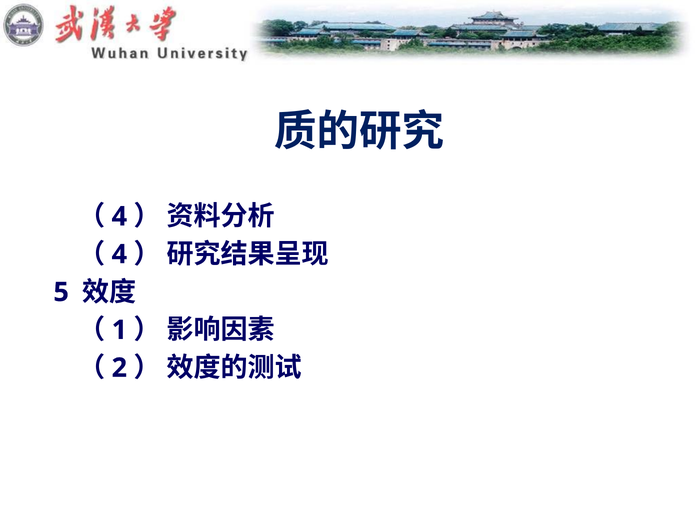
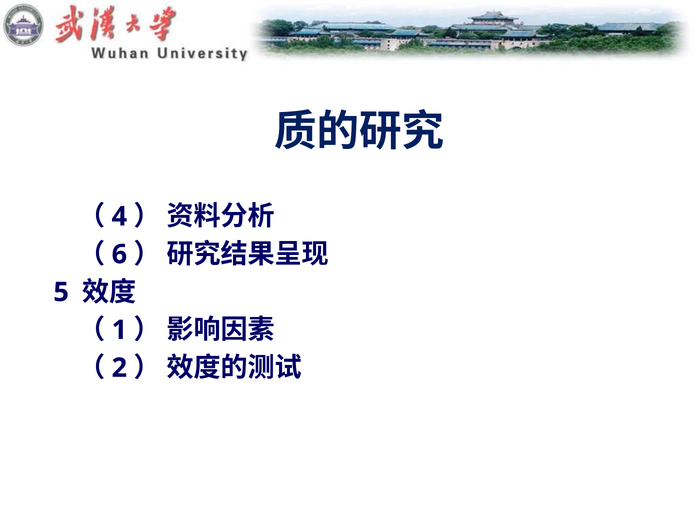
4: 4 -> 6 (119, 254)
